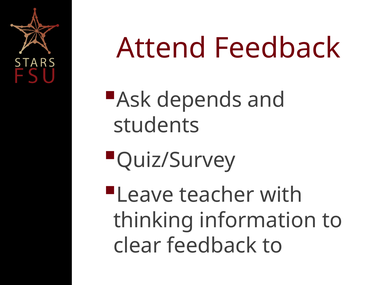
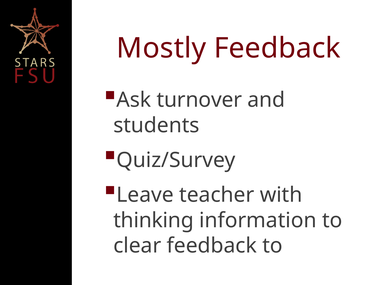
Attend: Attend -> Mostly (161, 48)
depends: depends -> turnover (199, 100)
